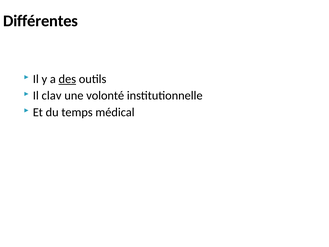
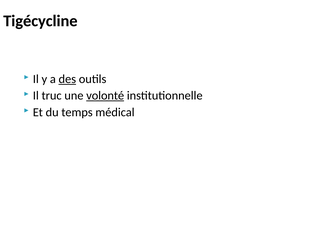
Différentes: Différentes -> Tigécycline (40, 21)
clav: clav -> truc (52, 96)
volonté underline: none -> present (105, 96)
